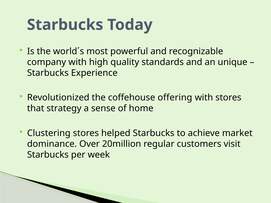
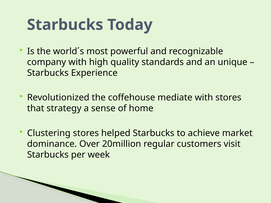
offering: offering -> mediate (175, 98)
